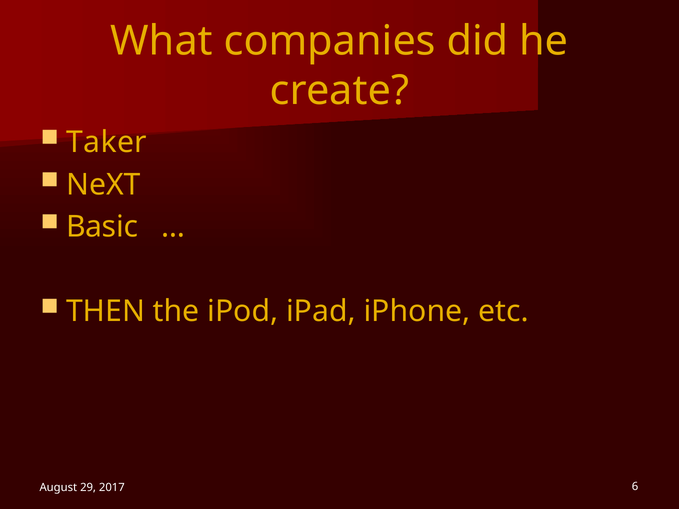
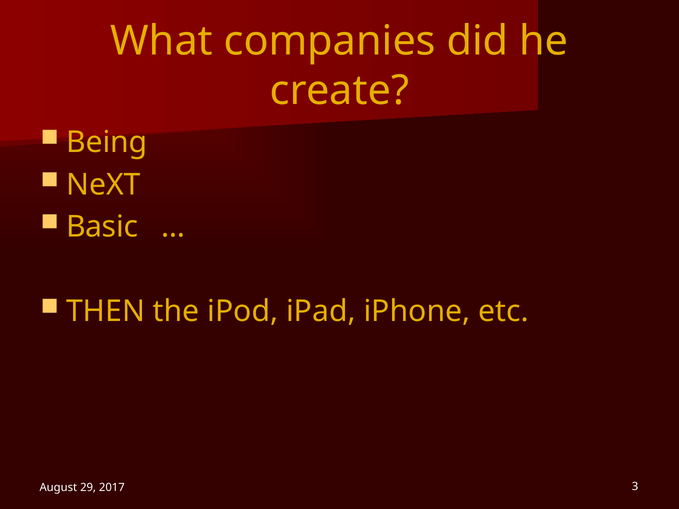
Taker: Taker -> Being (107, 142)
6: 6 -> 3 (635, 487)
